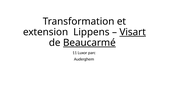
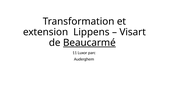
Visart underline: present -> none (133, 32)
